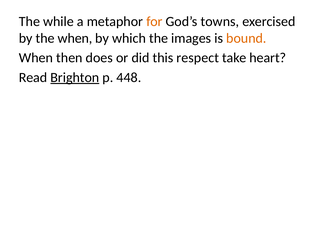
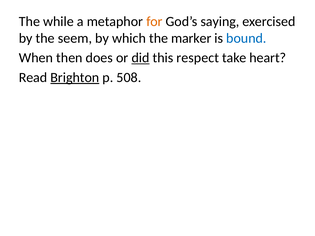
towns: towns -> saying (220, 21)
the when: when -> seem (75, 38)
images: images -> marker (191, 38)
bound colour: orange -> blue (246, 38)
did underline: none -> present (140, 58)
448: 448 -> 508 (129, 78)
